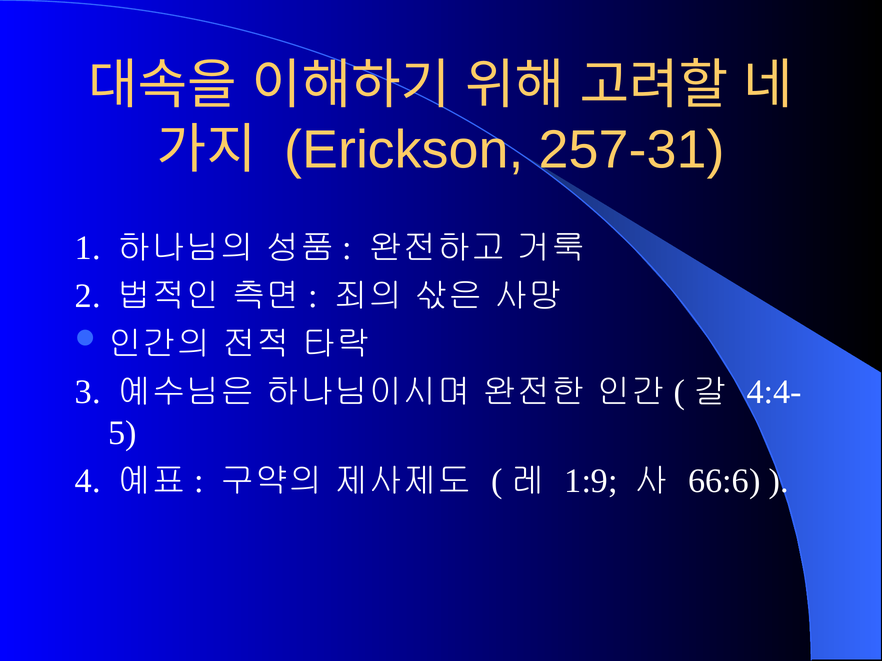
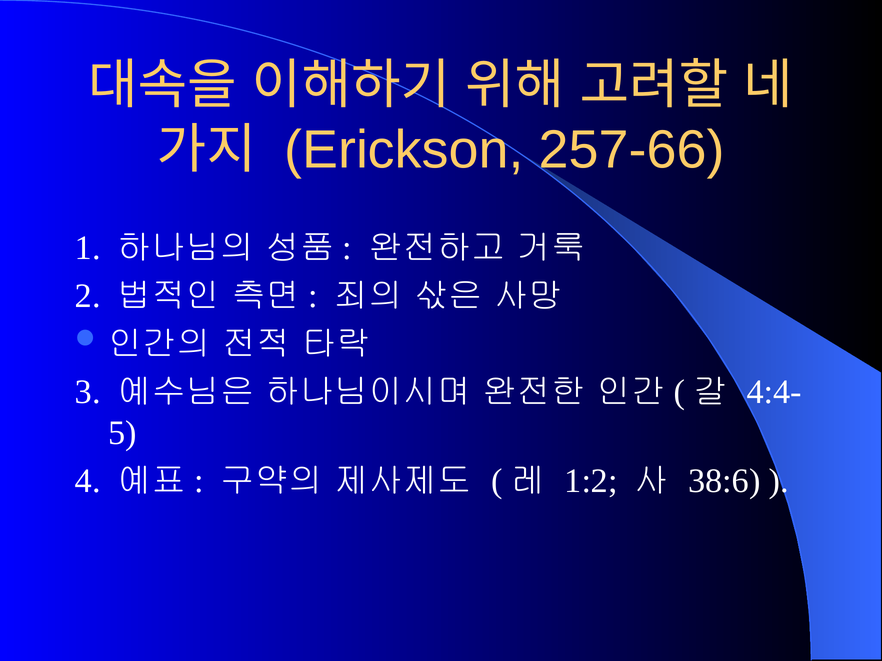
257-31: 257-31 -> 257-66 (632, 150)
1:9: 1:9 -> 1:2 (591, 481)
66:6: 66:6 -> 38:6 (724, 481)
